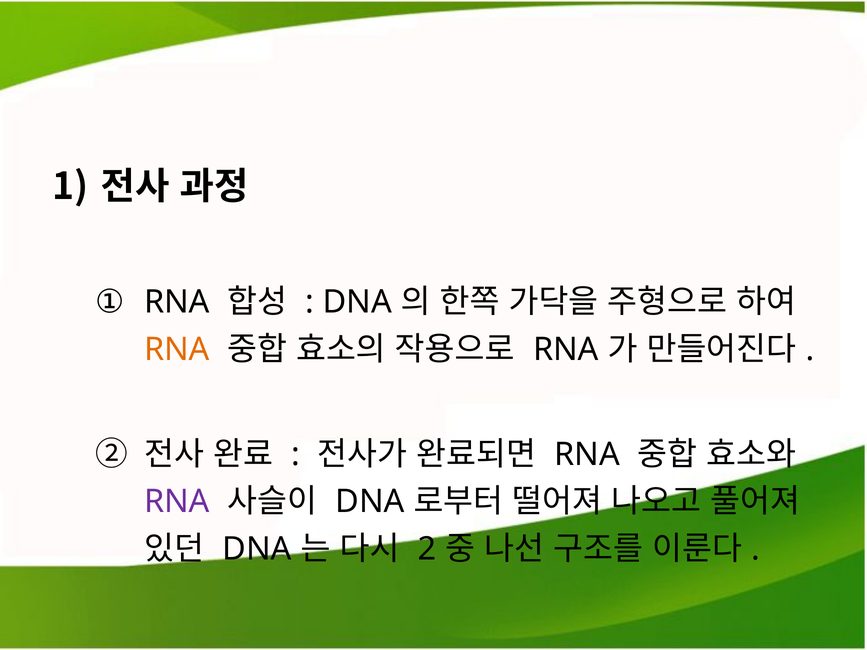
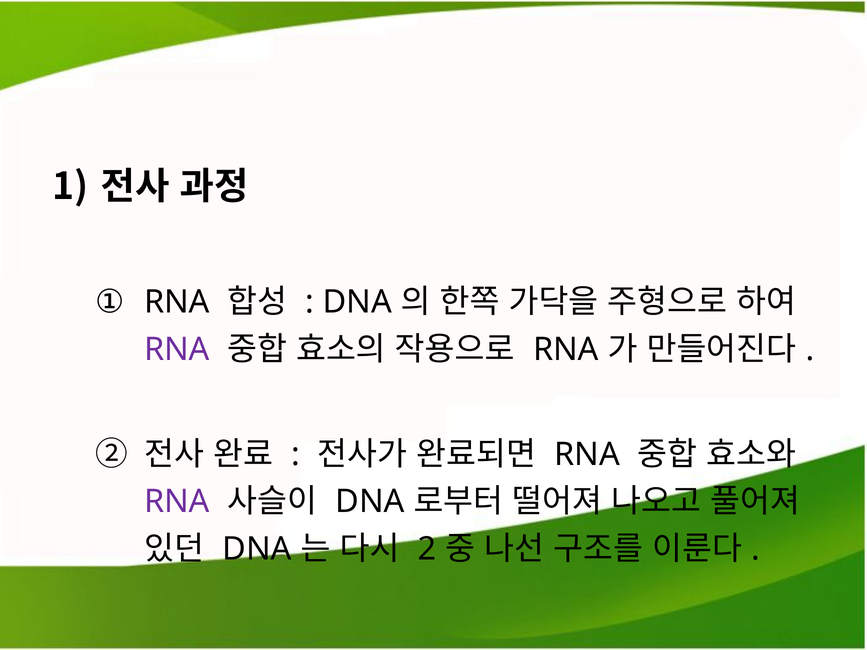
RNA colour: orange -> purple (177, 350)
